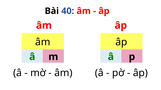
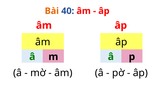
Bài colour: black -> orange (52, 11)
